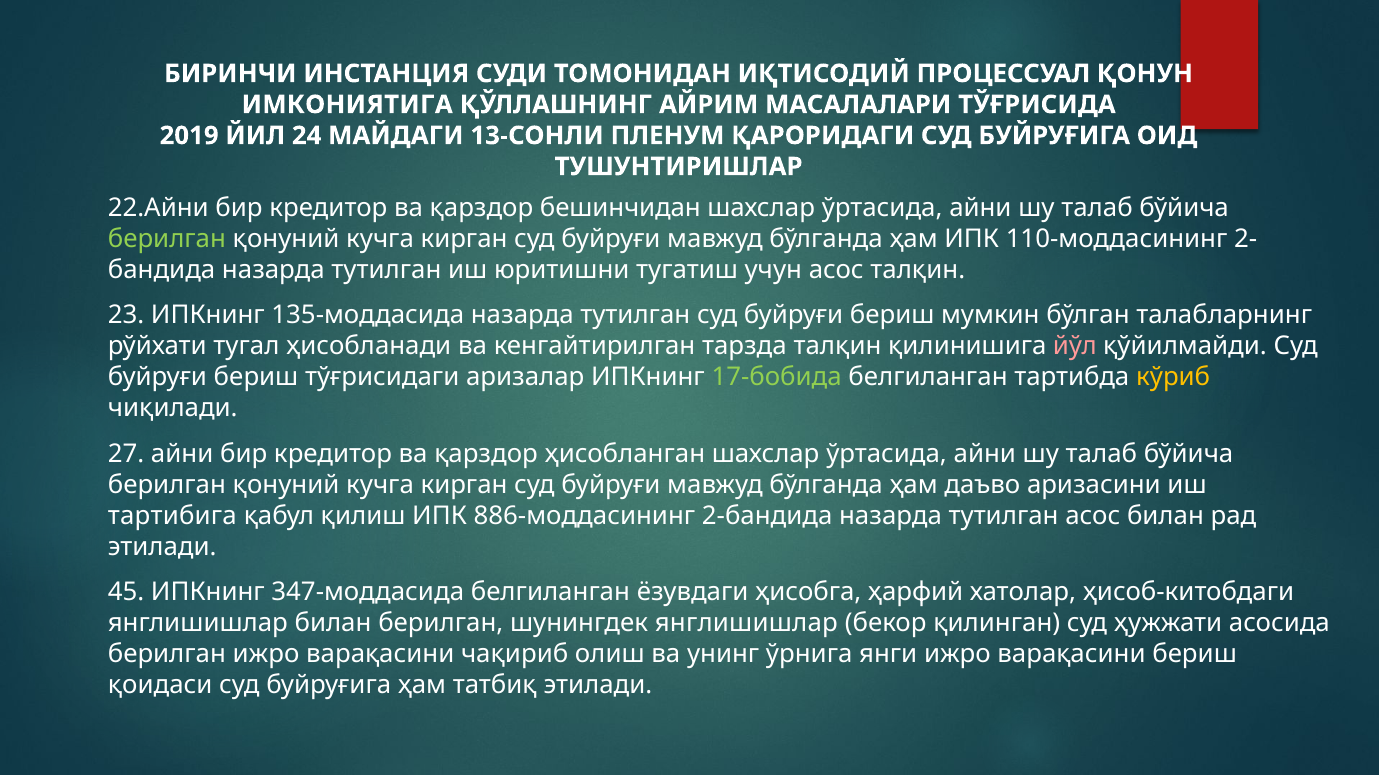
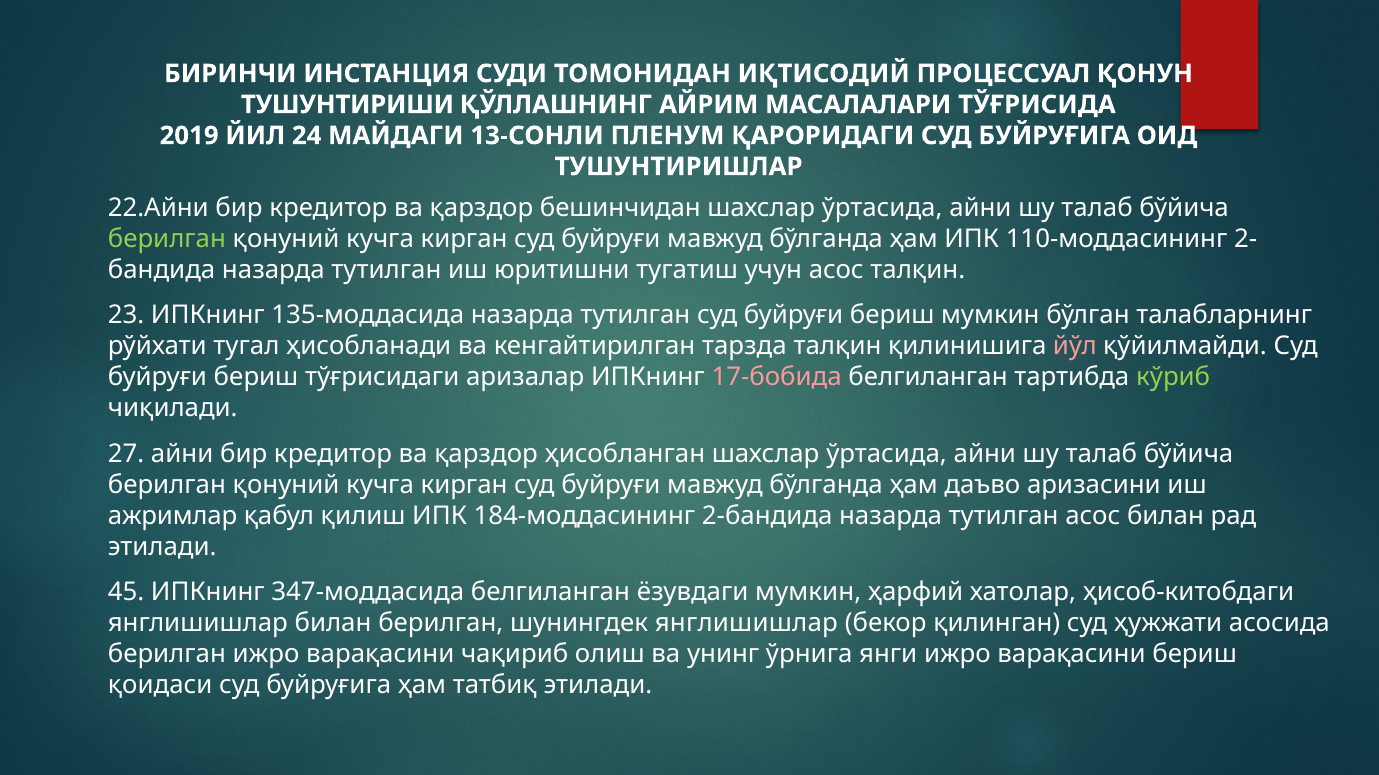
ИМКОНИЯТИГА: ИМКОНИЯТИГА -> ТУШУНТИРИШИ (347, 105)
17-бобида colour: light green -> pink (777, 378)
кўриб colour: yellow -> light green (1173, 378)
тартибига: тартибига -> ажримлар (173, 516)
886-моддасининг: 886-моддасининг -> 184-моддасининг (584, 516)
ёзувдаги ҳисобга: ҳисобга -> мумкин (808, 593)
